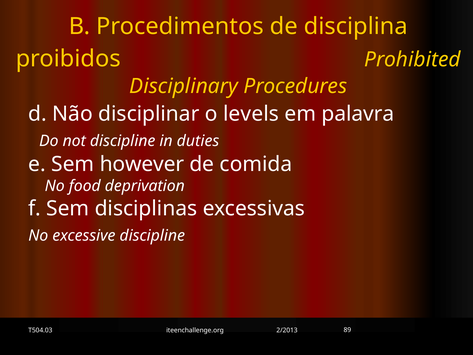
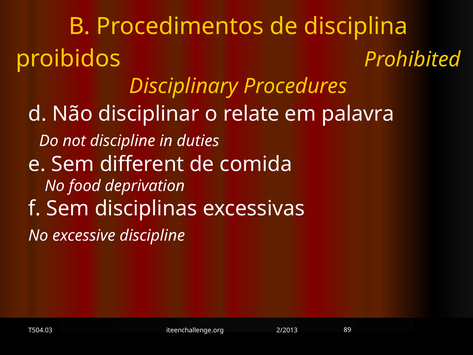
levels: levels -> relate (251, 114)
however: however -> different (142, 164)
